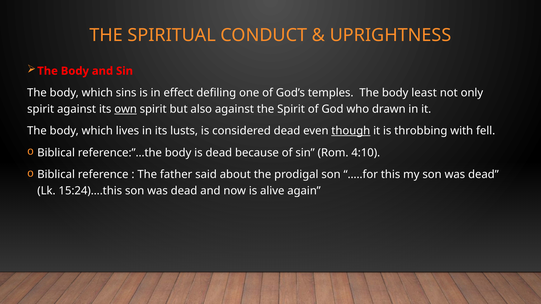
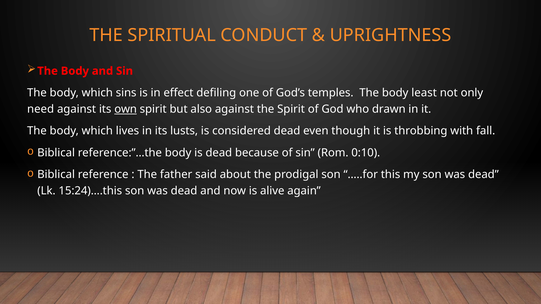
spirit: spirit -> need (41, 109)
though underline: present -> none (351, 131)
fell: fell -> fall (486, 131)
4:10: 4:10 -> 0:10 (366, 153)
